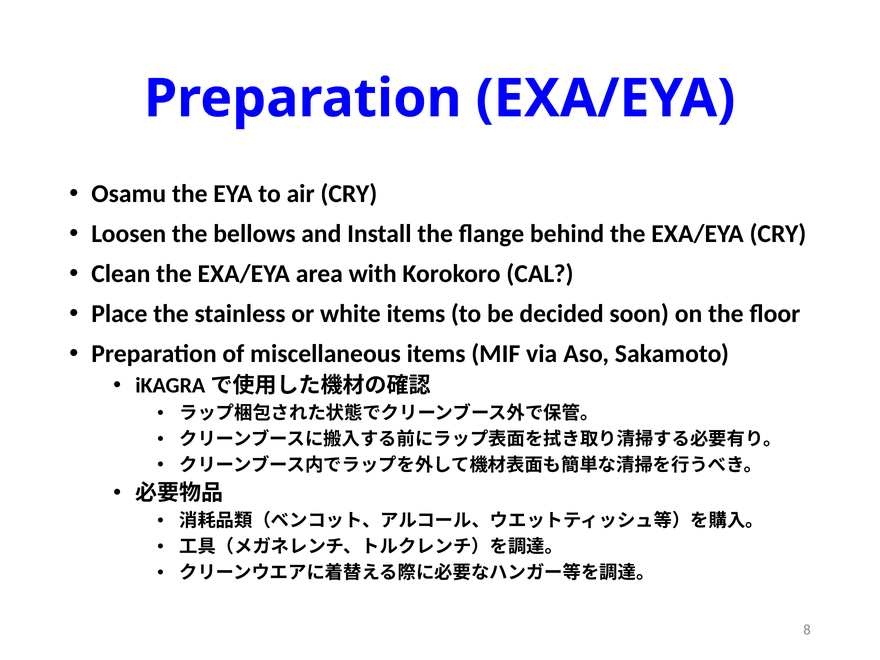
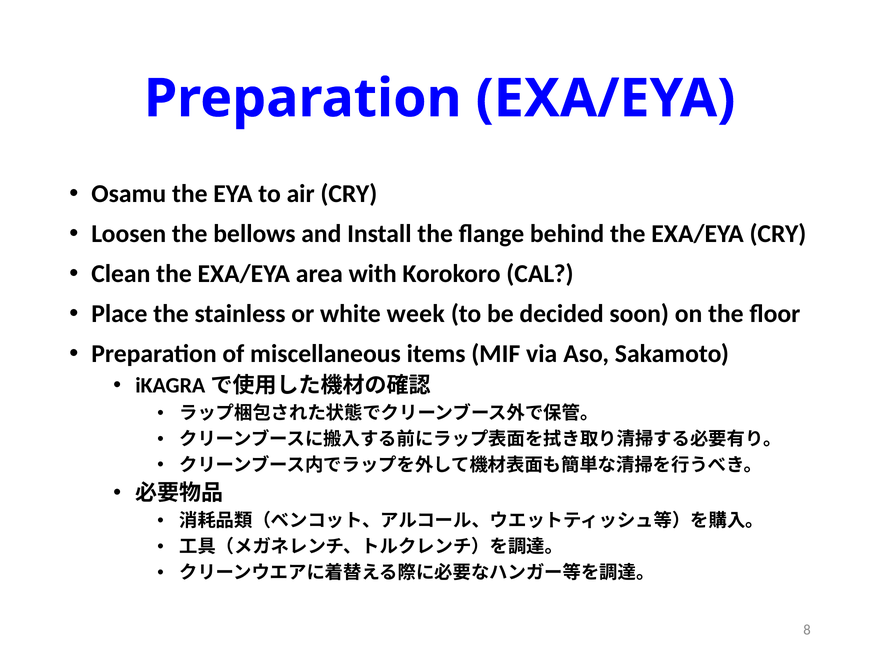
white items: items -> week (416, 314)
